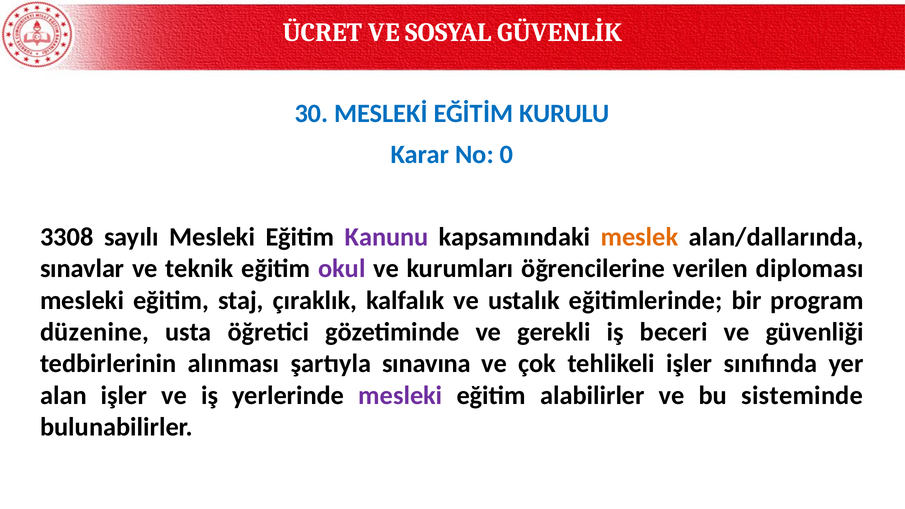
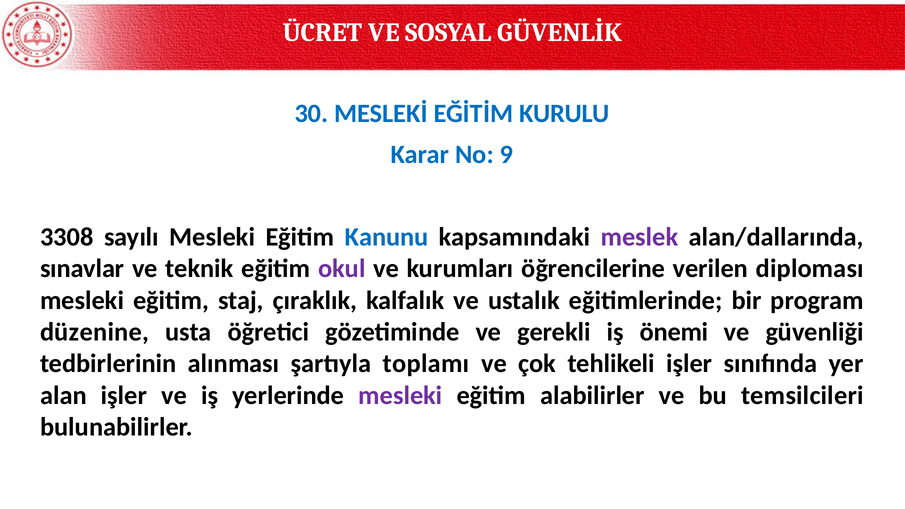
0: 0 -> 9 (507, 155)
Kanunu colour: purple -> blue (387, 237)
meslek colour: orange -> purple (639, 237)
beceri: beceri -> önemi (674, 332)
sınavına: sınavına -> toplamı (426, 364)
sisteminde: sisteminde -> temsilcileri (802, 395)
